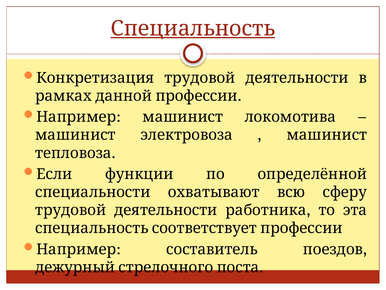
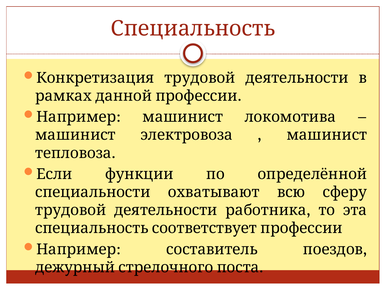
Специальность underline: present -> none (193, 28)
